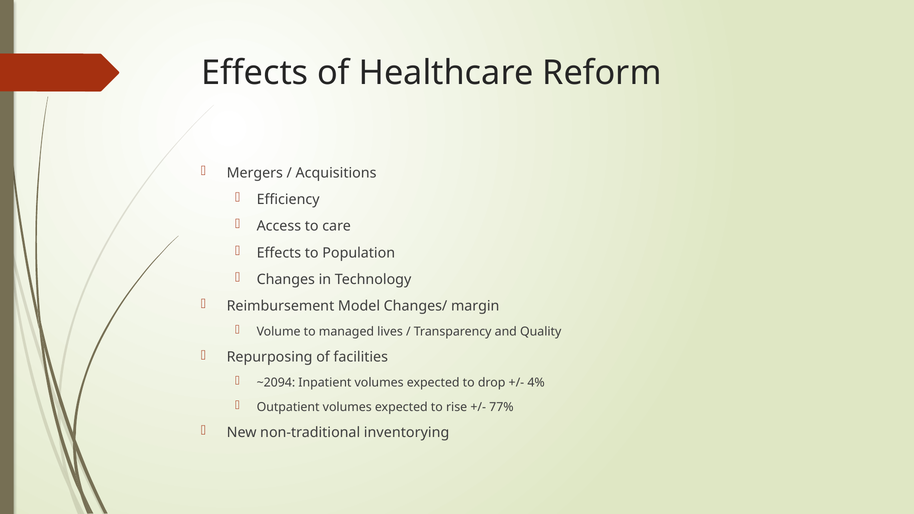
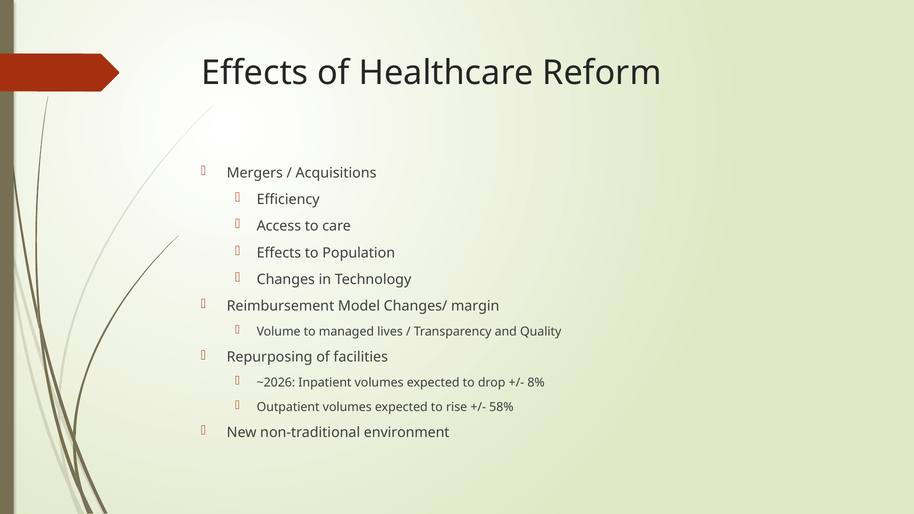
~2094: ~2094 -> ~2026 (276, 383)
4%: 4% -> 8% (536, 383)
77%: 77% -> 58% (501, 407)
inventorying: inventorying -> environment (407, 433)
